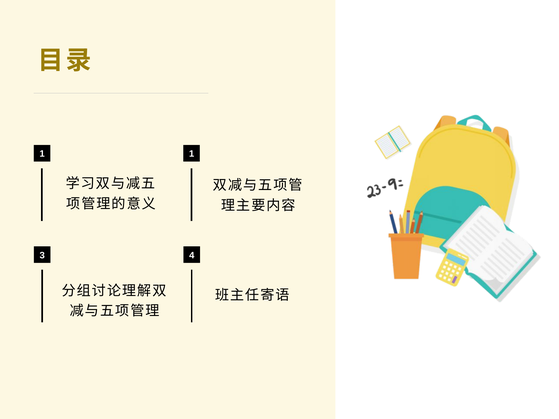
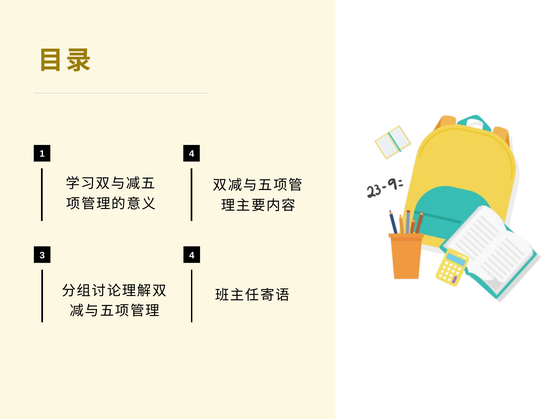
1 1: 1 -> 4 (192, 154)
